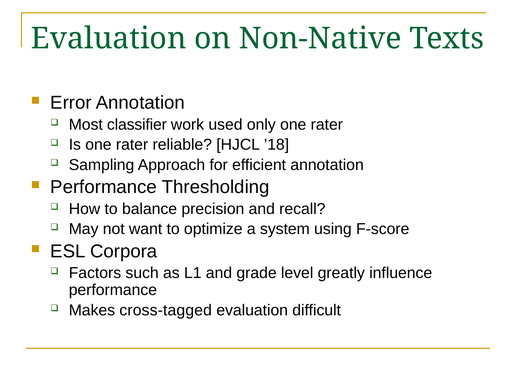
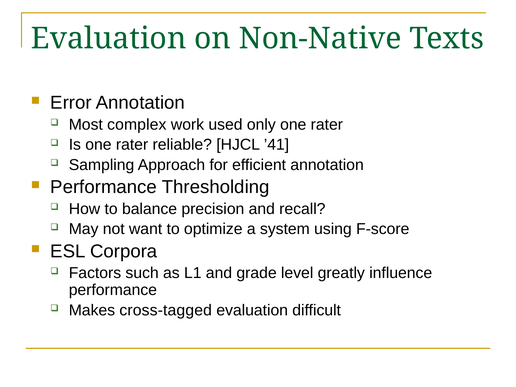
classifier: classifier -> complex (137, 125)
’18: ’18 -> ’41 (276, 145)
